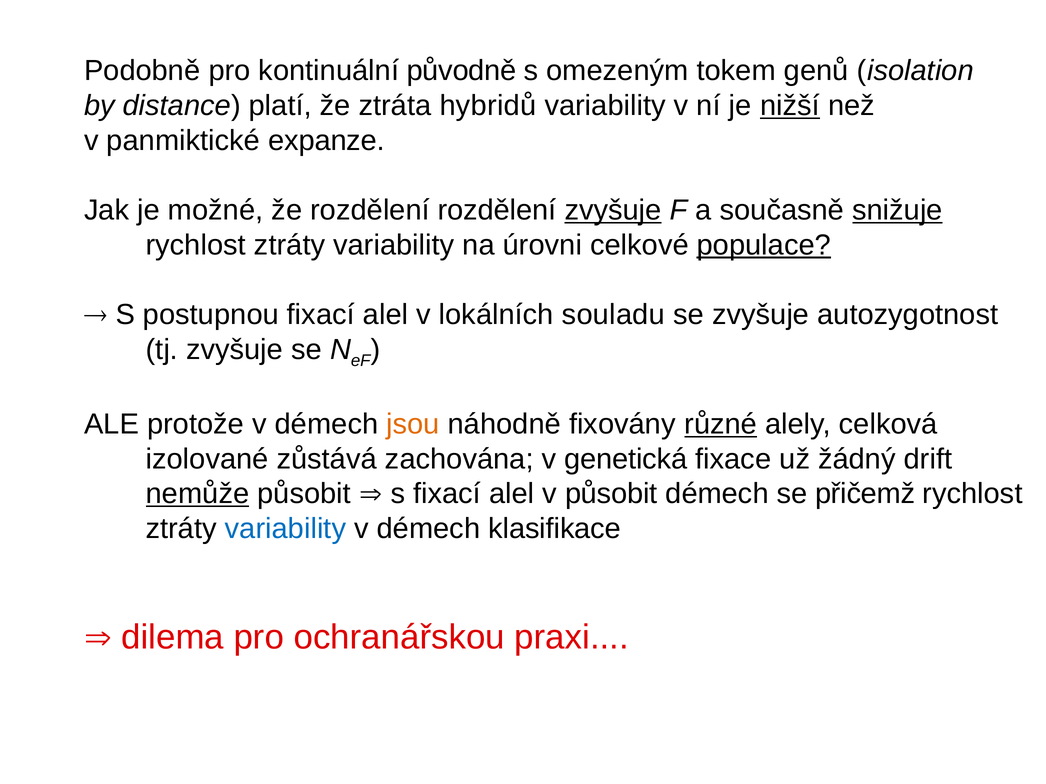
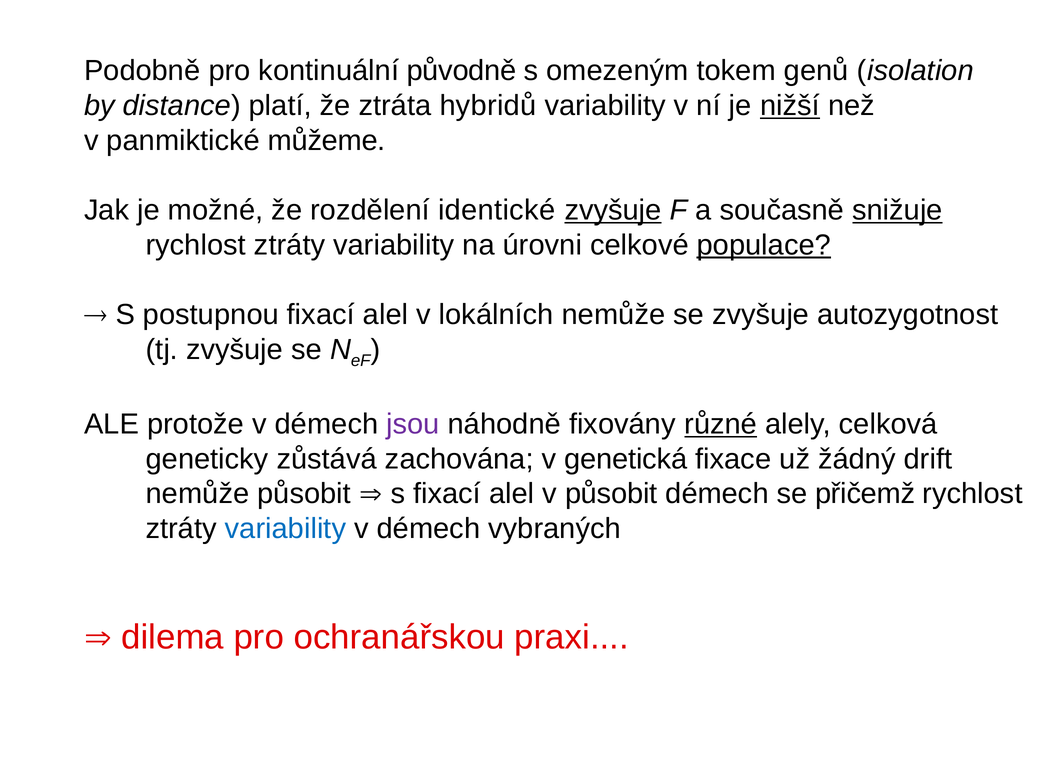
expanze: expanze -> můžeme (327, 141)
rozdělení rozdělení: rozdělení -> identické (497, 210)
lokálních souladu: souladu -> nemůže (614, 315)
jsou colour: orange -> purple (413, 424)
izolované: izolované -> geneticky (207, 459)
nemůže underline: present -> none (198, 494)
klasifikace: klasifikace -> vybraných (555, 529)
